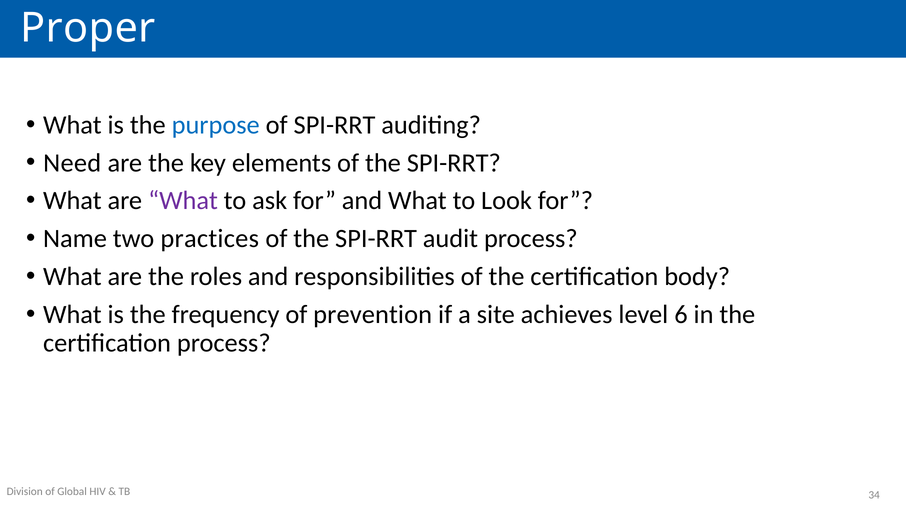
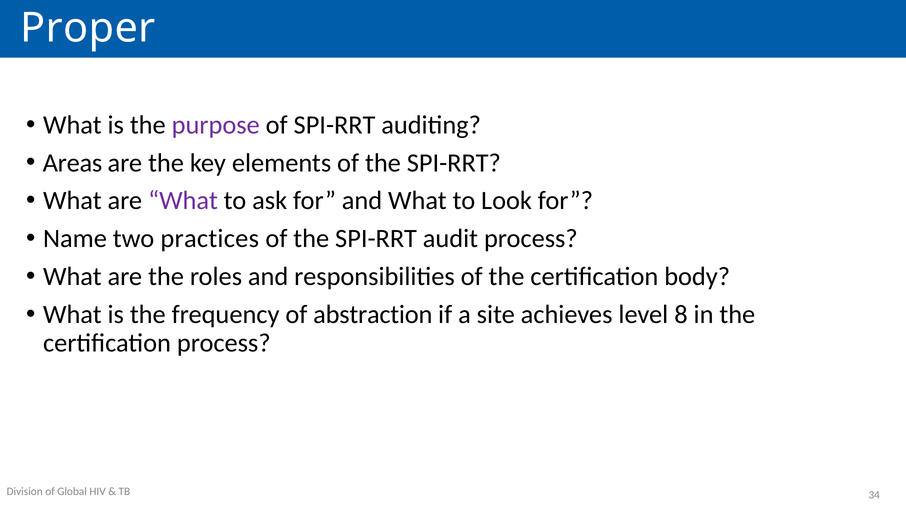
purpose colour: blue -> purple (216, 125)
Need: Need -> Areas (72, 163)
prevention: prevention -> abstraction (373, 315)
6: 6 -> 8 (681, 315)
